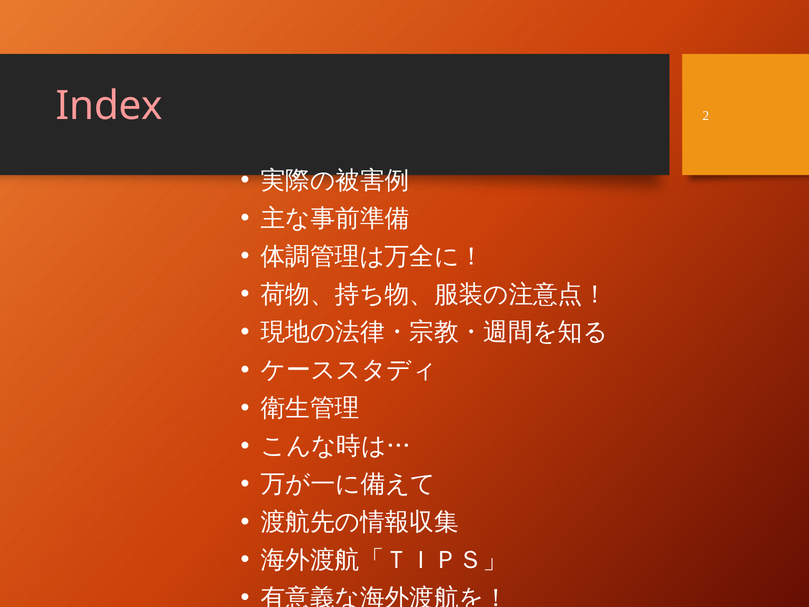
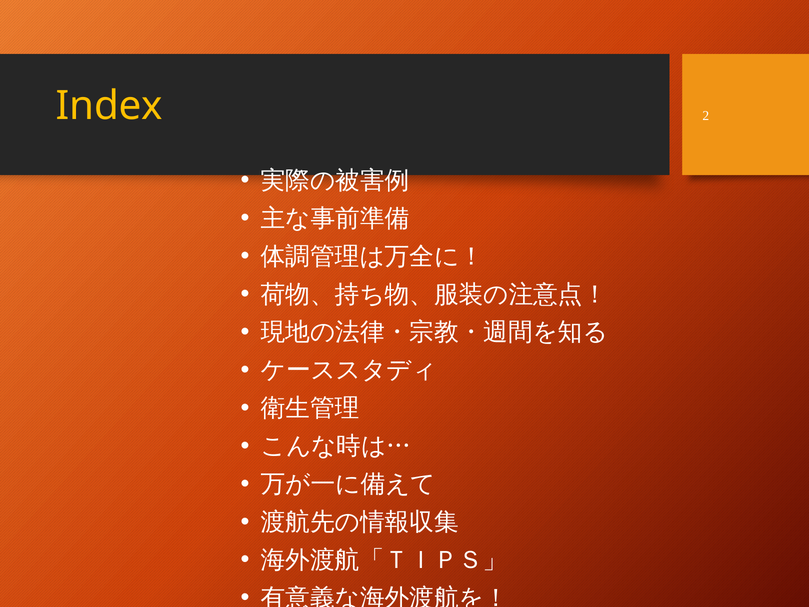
Index colour: pink -> yellow (109, 106)
